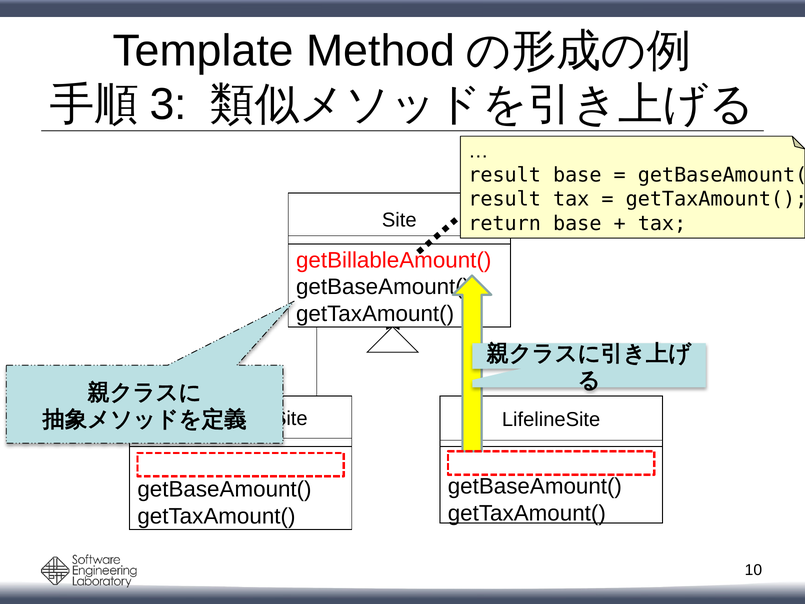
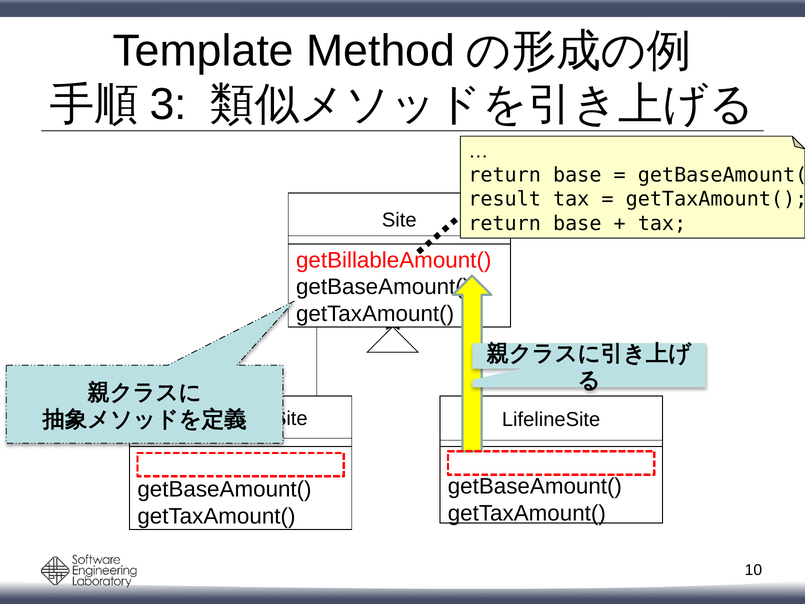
result: result -> return (505, 175)
